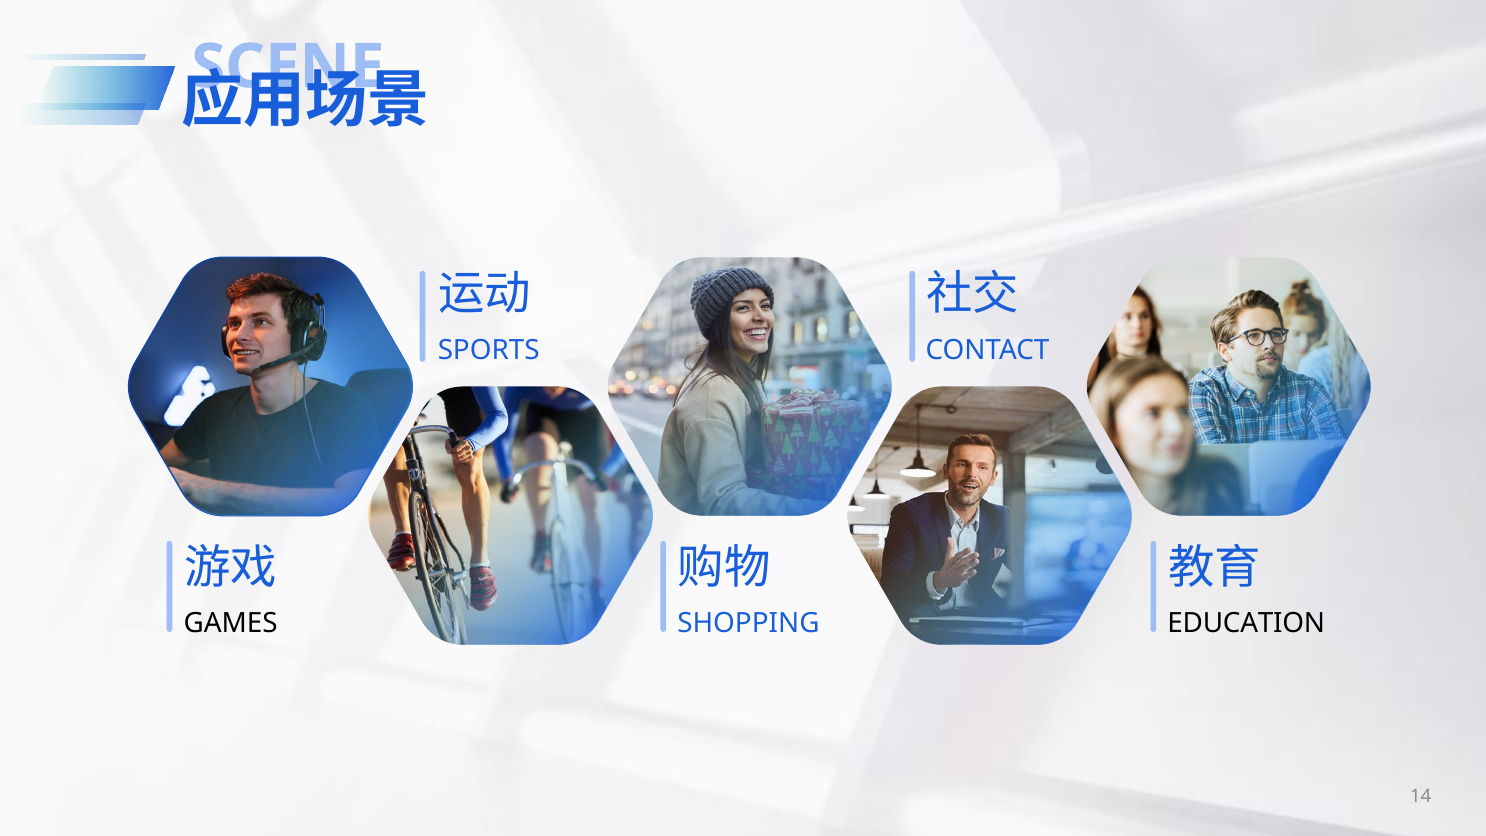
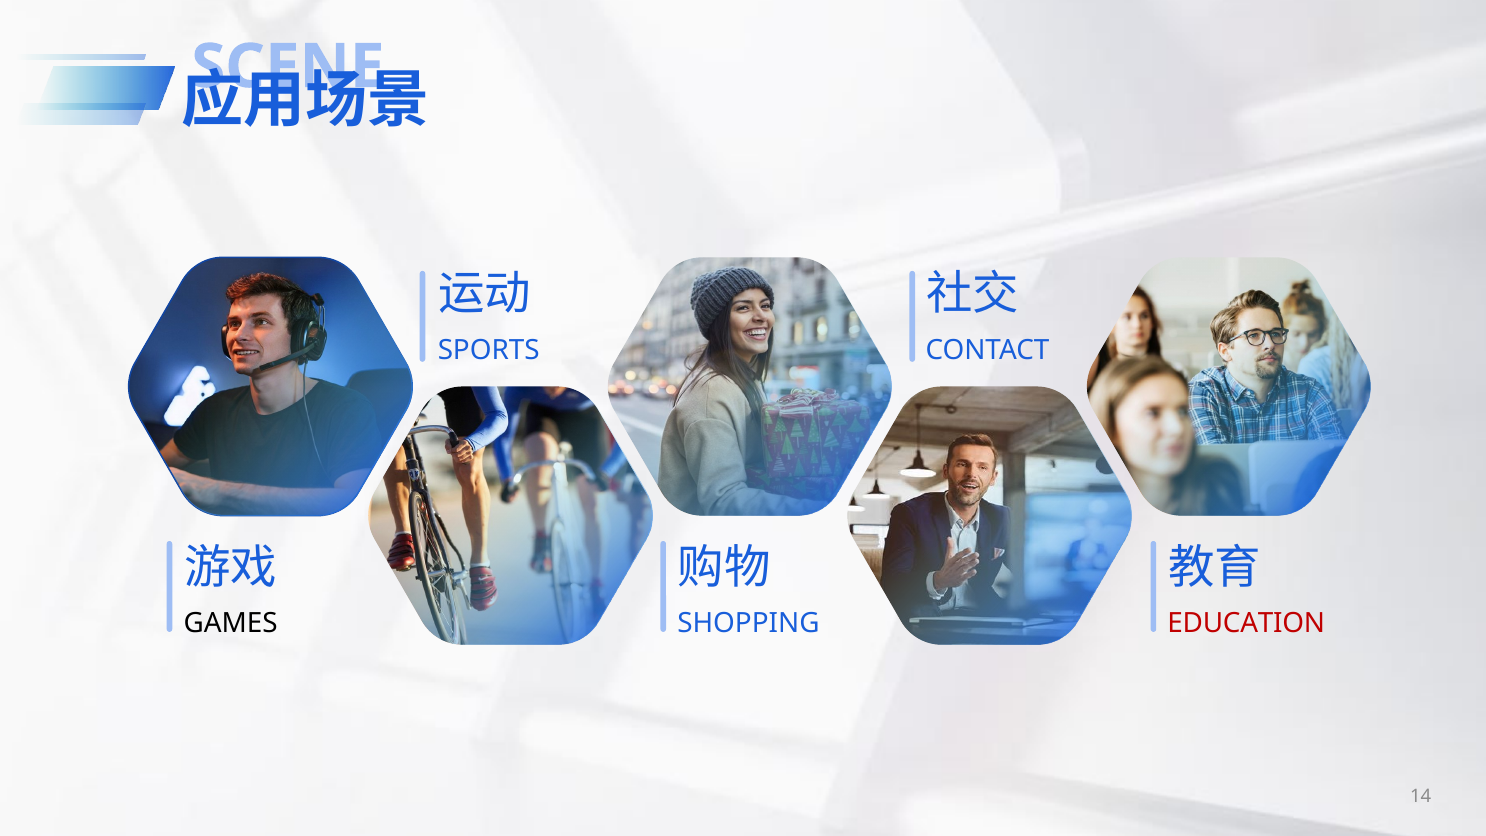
EDUCATION colour: black -> red (1246, 624)
